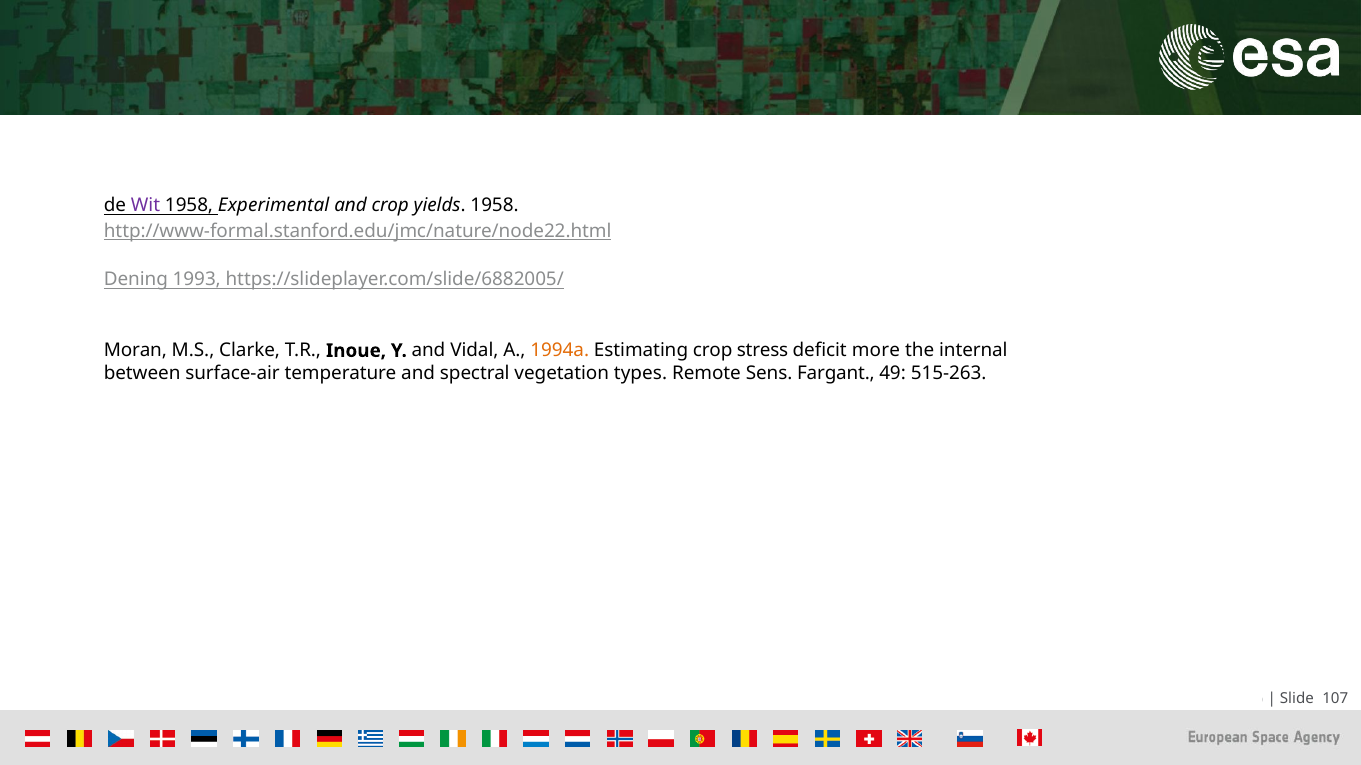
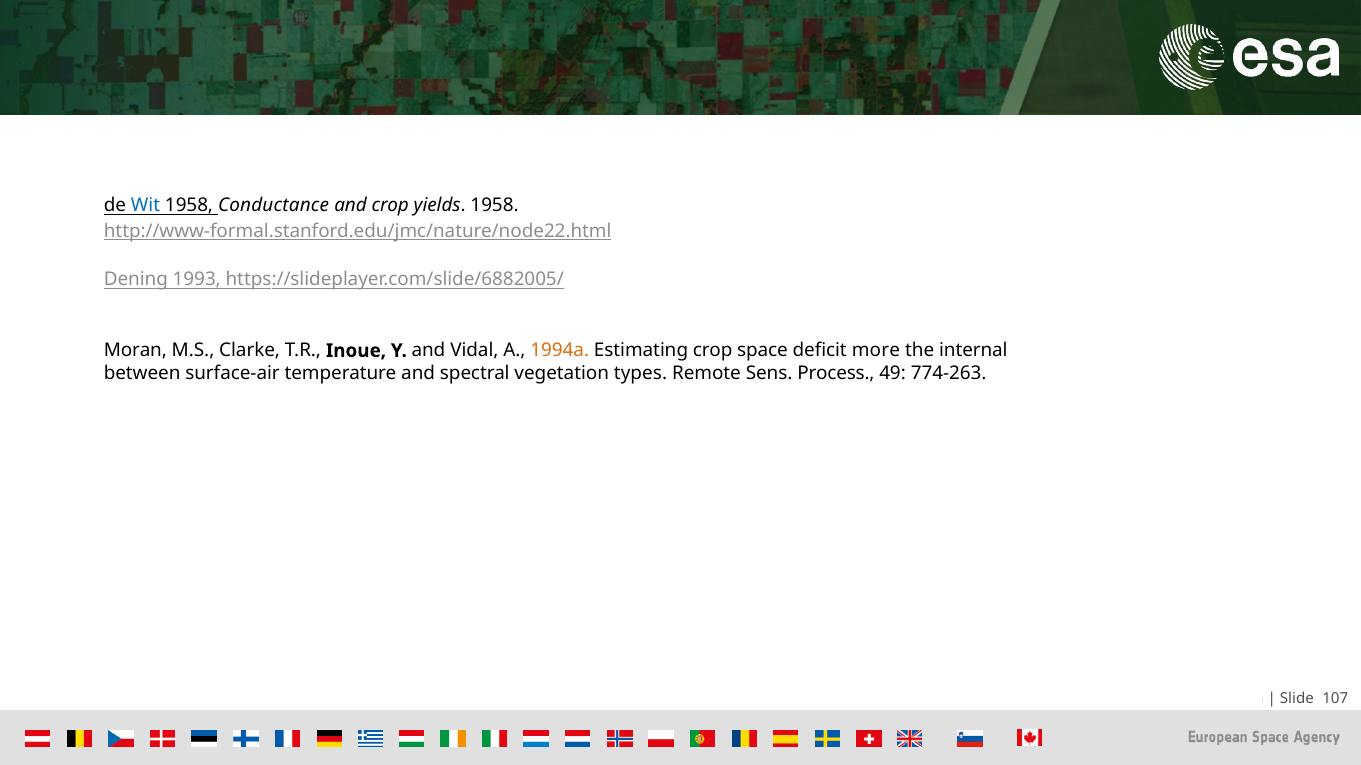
Wit colour: purple -> blue (146, 206)
Experimental: Experimental -> Conductance (274, 206)
stress: stress -> space (762, 351)
Fargant: Fargant -> Process (836, 374)
515-263: 515-263 -> 774-263 (949, 374)
